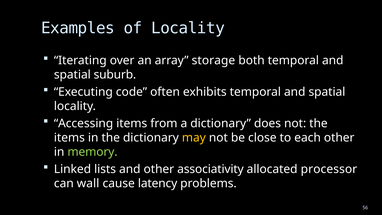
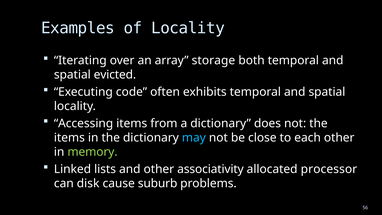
suburb: suburb -> evicted (115, 75)
may colour: yellow -> light blue (194, 138)
wall: wall -> disk (88, 183)
latency: latency -> suburb (158, 183)
